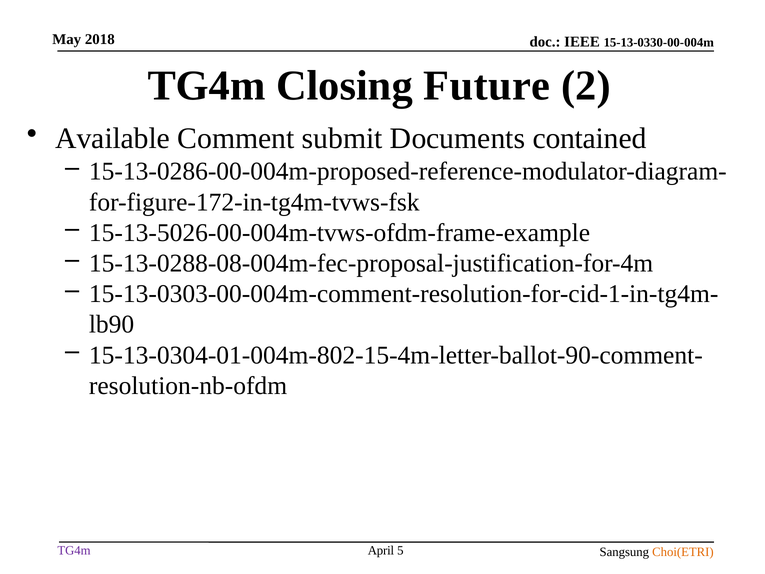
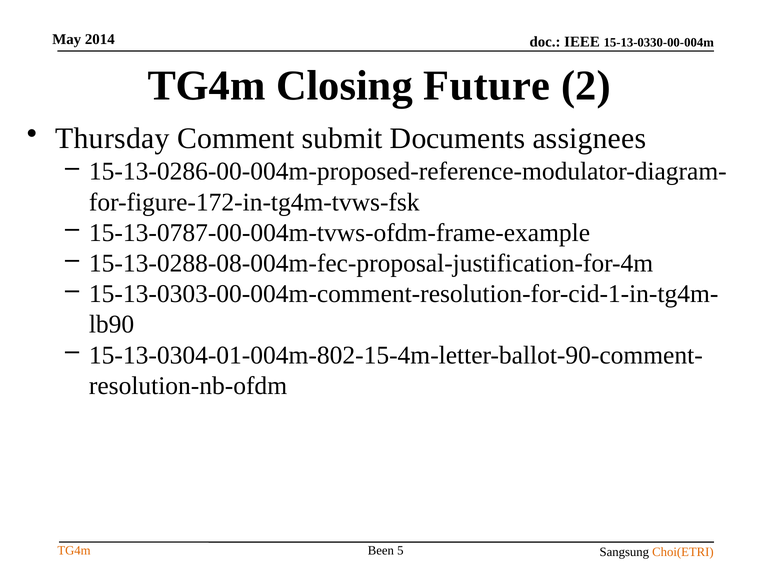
2018: 2018 -> 2014 (100, 39)
Available: Available -> Thursday (113, 139)
contained: contained -> assignees (589, 139)
15-13-5026-00-004m-tvws-ofdm-frame-example: 15-13-5026-00-004m-tvws-ofdm-frame-example -> 15-13-0787-00-004m-tvws-ofdm-frame-example (340, 233)
TG4m colour: purple -> orange (74, 550)
April: April -> Been (381, 550)
